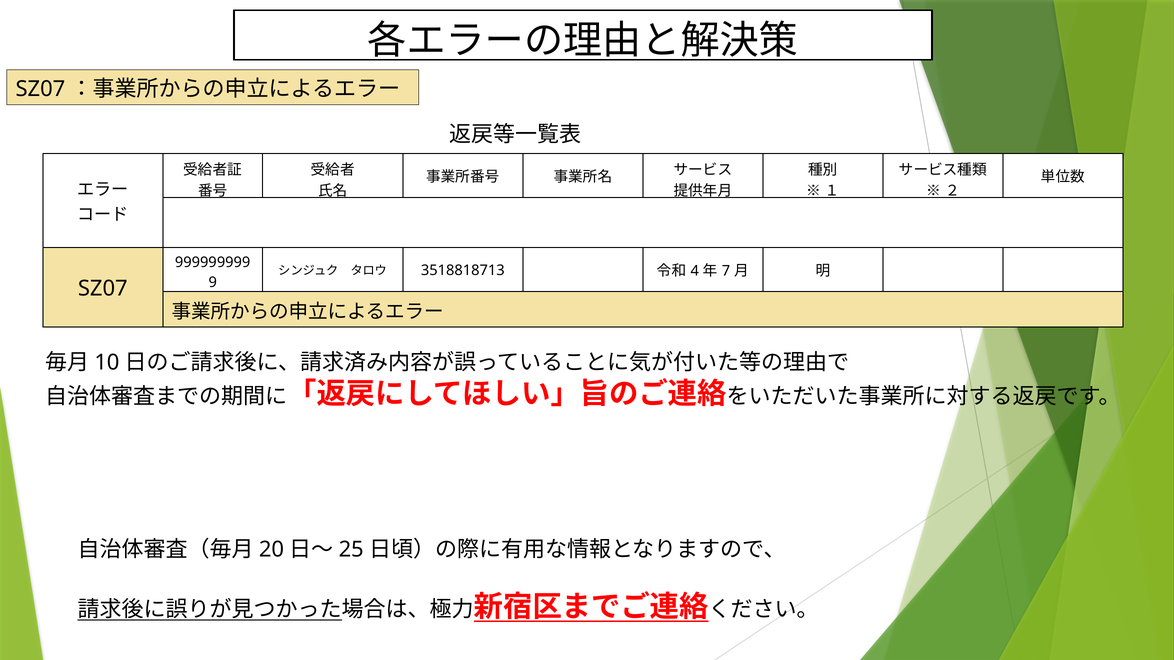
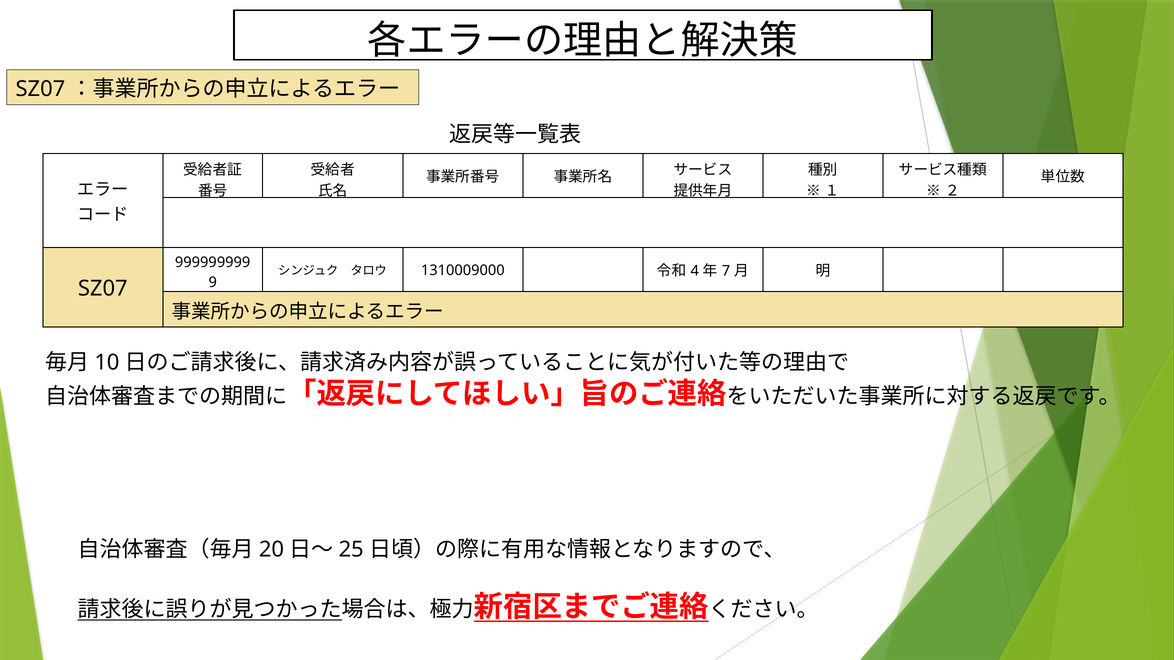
3518818713: 3518818713 -> 1310009000 (463, 270)
